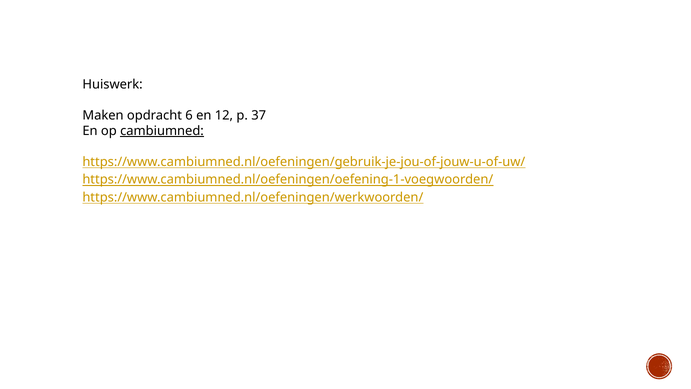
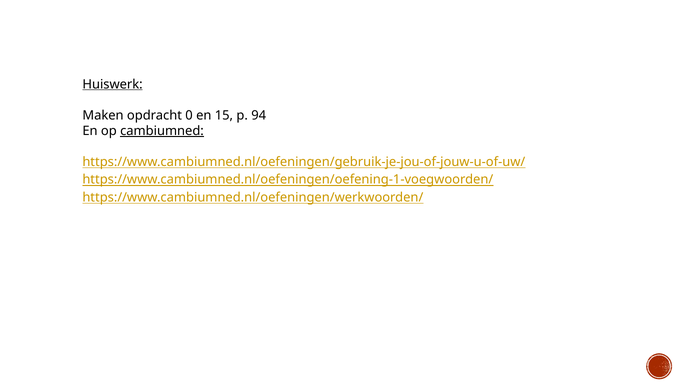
Huiswerk underline: none -> present (113, 84)
6: 6 -> 0 (189, 115)
12: 12 -> 15 (224, 115)
37: 37 -> 94 (259, 115)
